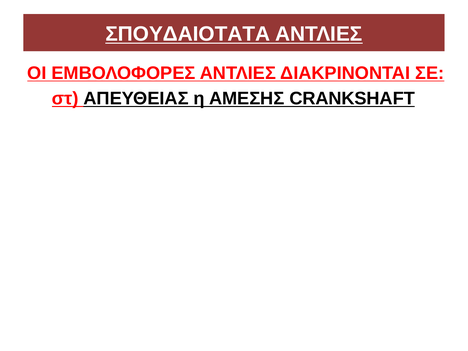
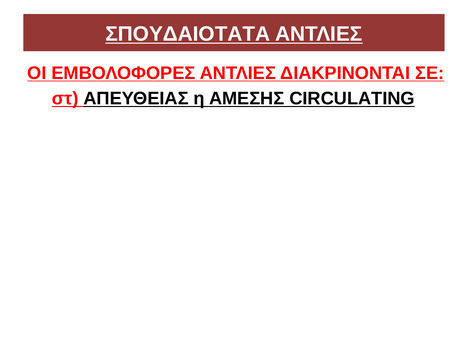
CRANKSHAFT: CRANKSHAFT -> CIRCULATING (352, 99)
